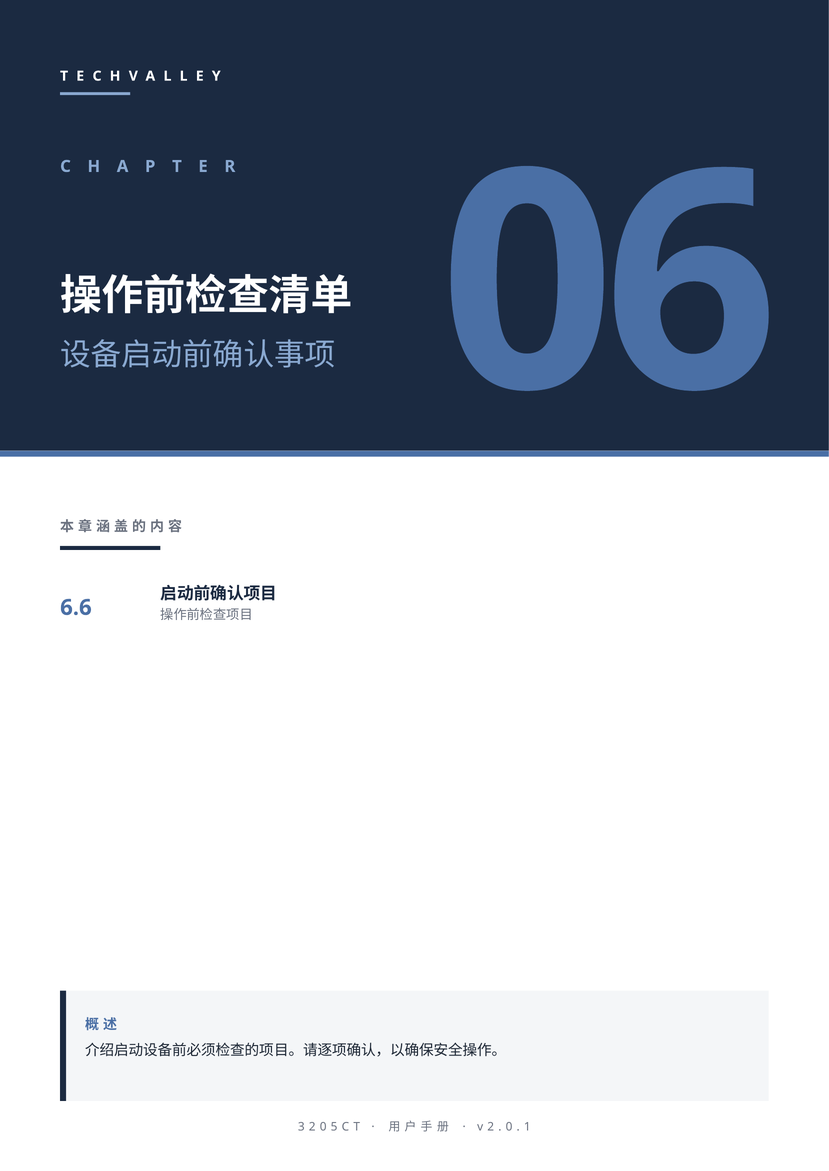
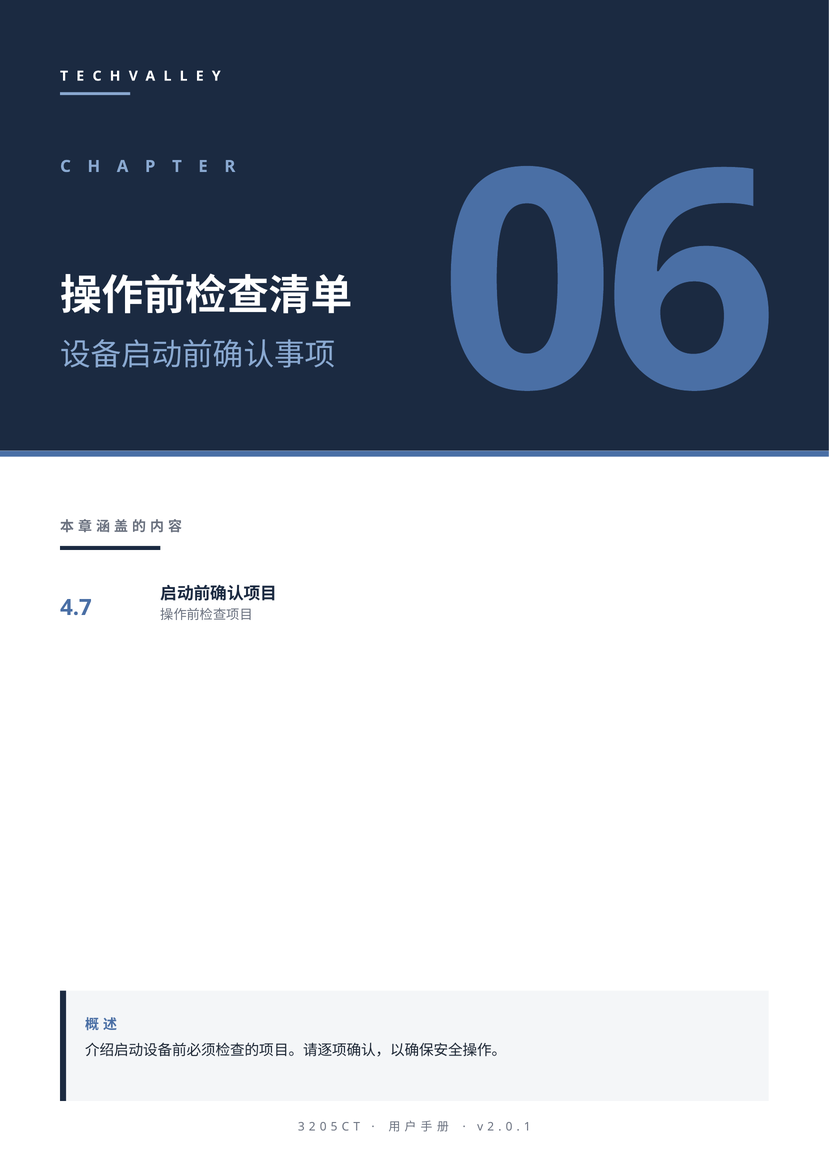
6.6: 6.6 -> 4.7 (76, 608)
